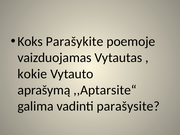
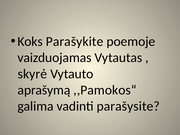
kokie: kokie -> skyrė (32, 74)
,,Aptarsite“: ,,Aptarsite“ -> ,,Pamokos“ (105, 90)
